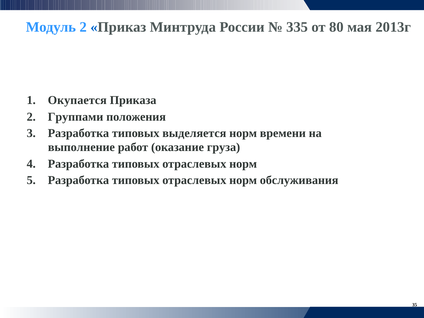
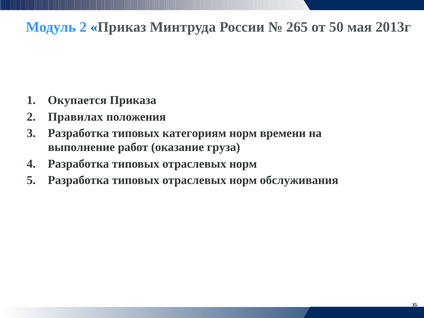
335: 335 -> 265 (297, 27)
80: 80 -> 50 (336, 27)
Группами: Группами -> Правилах (75, 117)
выделяется: выделяется -> категориям (194, 133)
